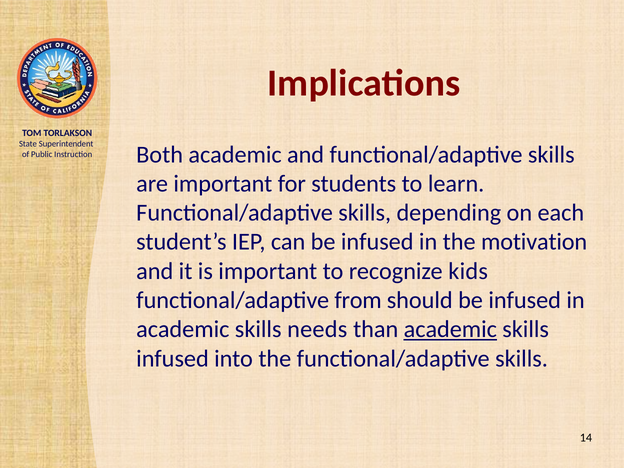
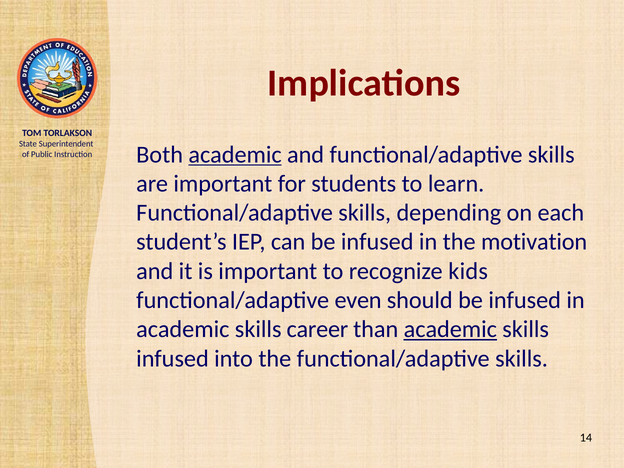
academic underline: none -> present (235, 155)
from: from -> even (358, 300)
needs: needs -> career (317, 329)
